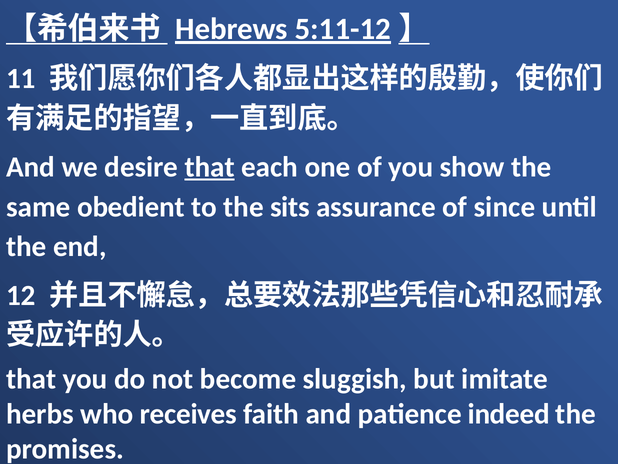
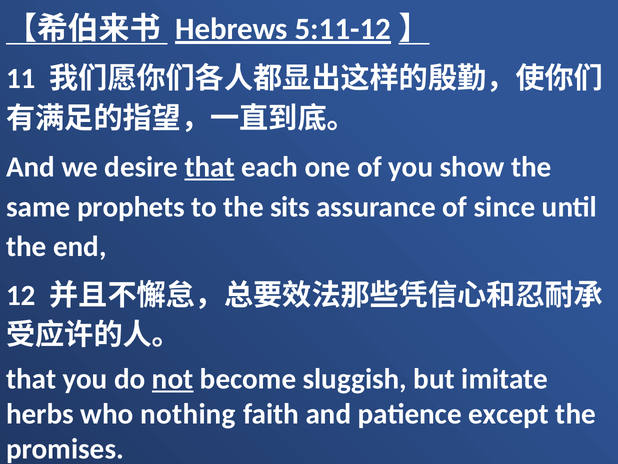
obedient: obedient -> prophets (131, 207)
not underline: none -> present (173, 379)
receives: receives -> nothing (188, 414)
indeed: indeed -> except (509, 414)
